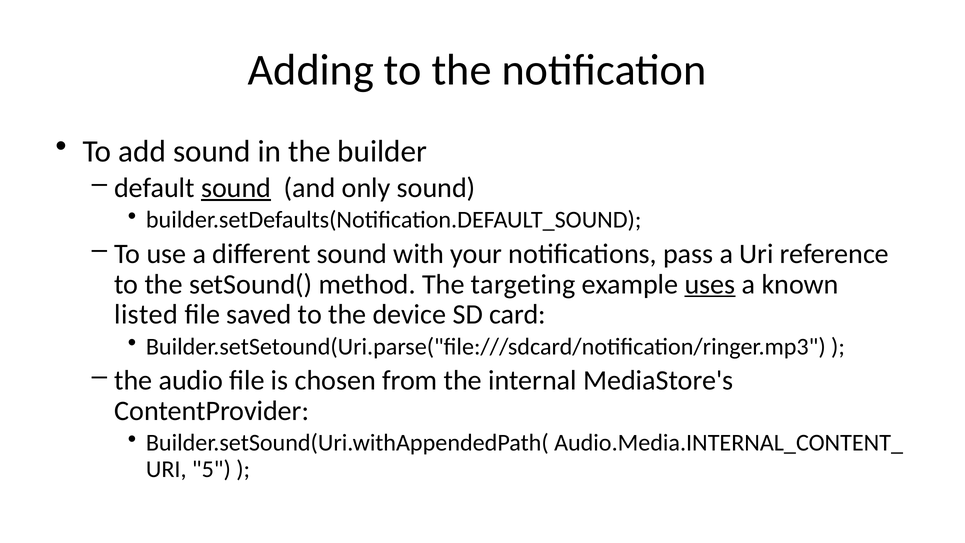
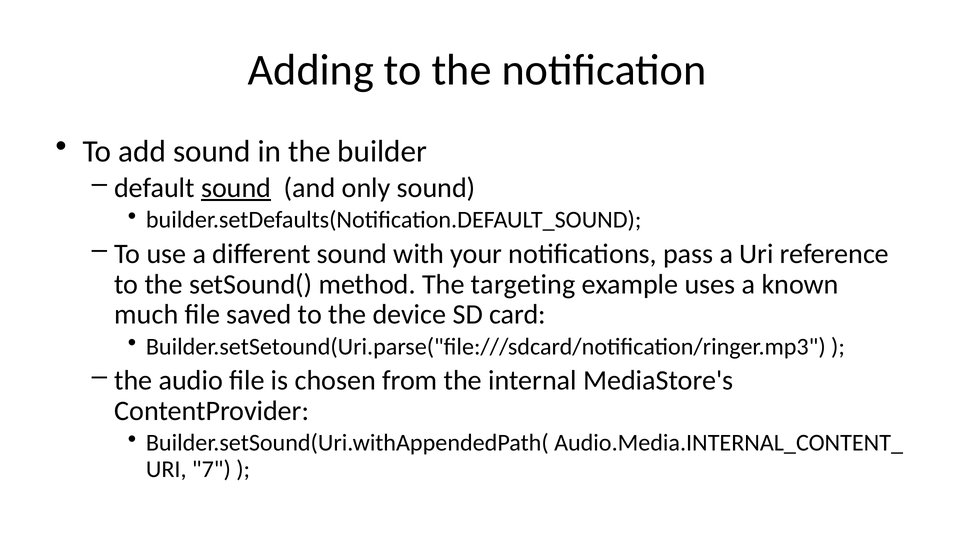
uses underline: present -> none (710, 284)
listed: listed -> much (146, 315)
5: 5 -> 7 (211, 469)
